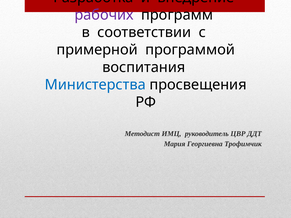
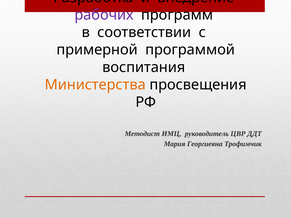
Министерства colour: blue -> orange (95, 85)
